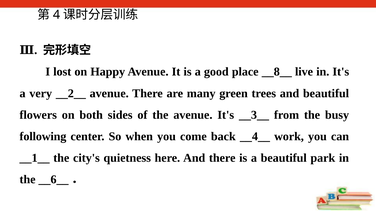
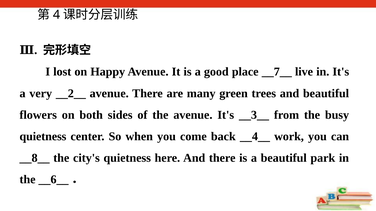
__8__: __8__ -> __7__ (277, 72)
following: following -> quietness (43, 137)
__1__: __1__ -> __8__ (35, 158)
